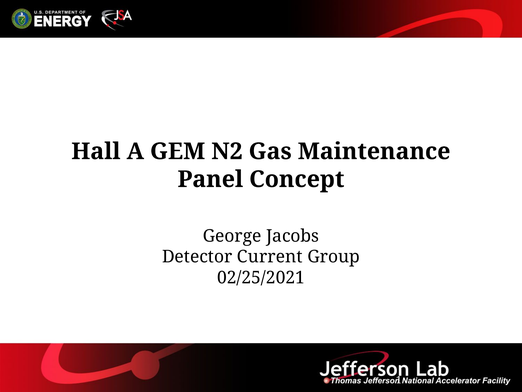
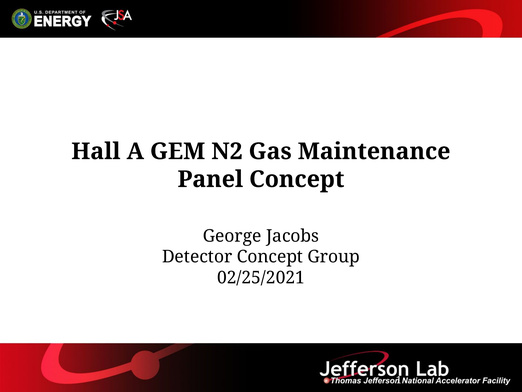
Detector Current: Current -> Concept (270, 257)
